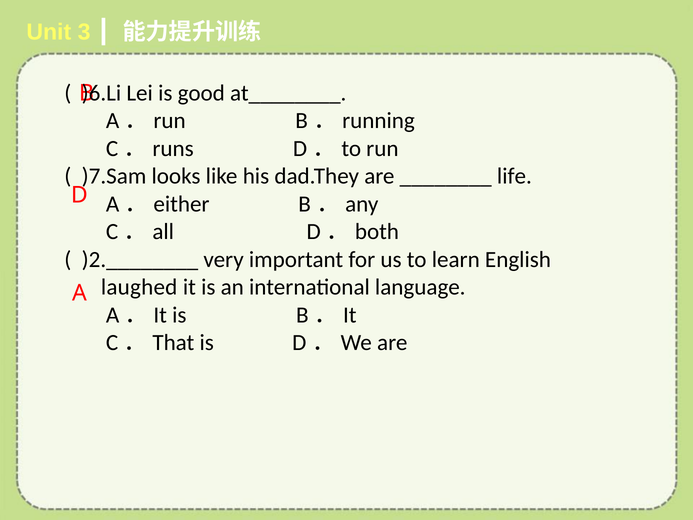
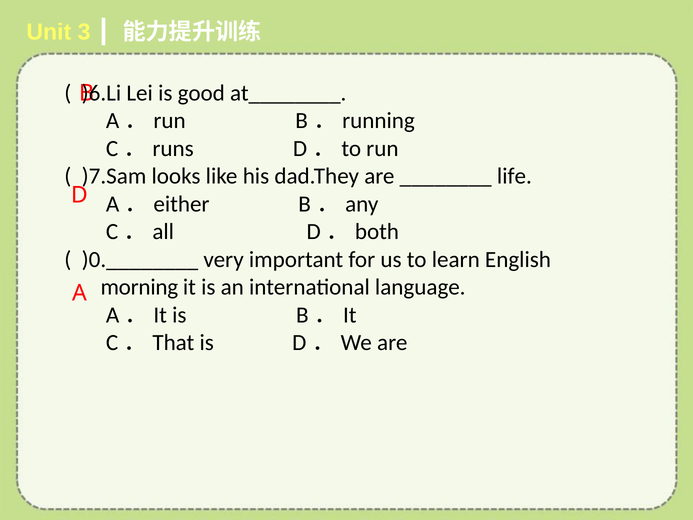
)2.________: )2.________ -> )0.________ (140, 259)
laughed: laughed -> morning (139, 287)
